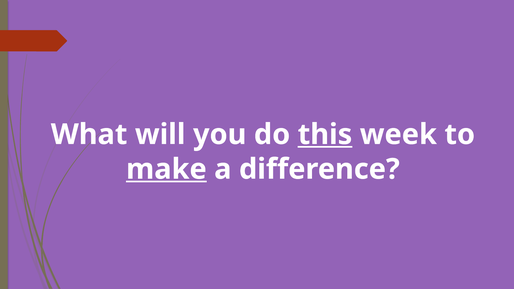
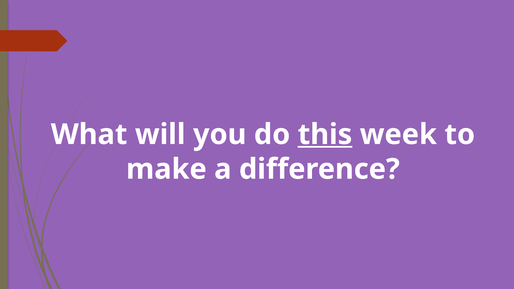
make underline: present -> none (166, 169)
